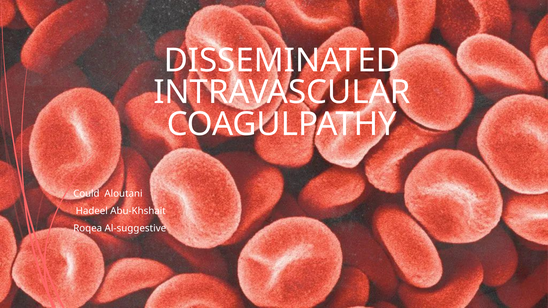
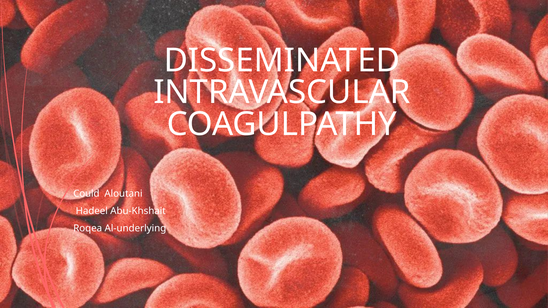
Al-suggestive: Al-suggestive -> Al-underlying (135, 229)
